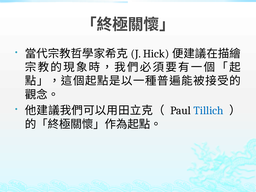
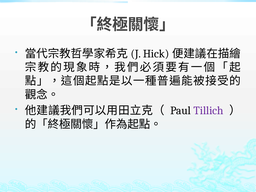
Tillich colour: blue -> purple (209, 111)
